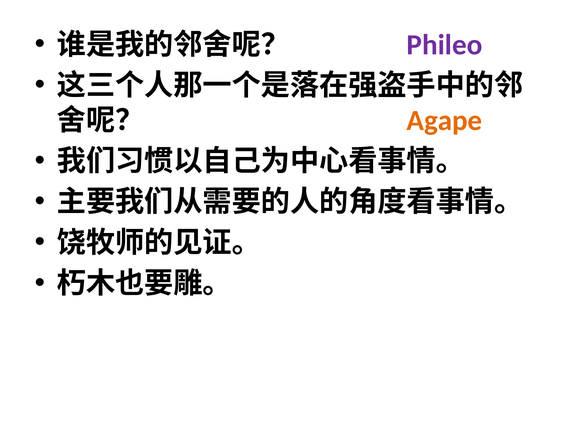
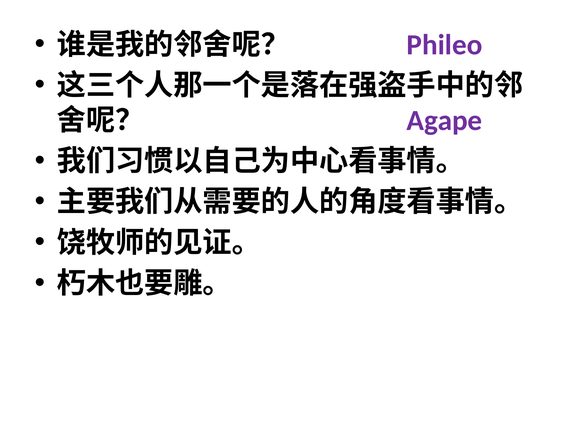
Agape colour: orange -> purple (444, 121)
